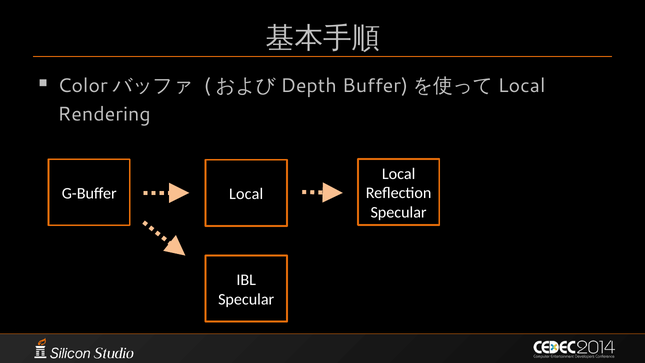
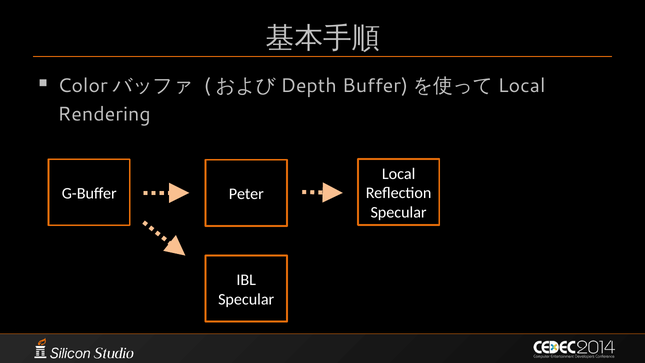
G-Buffer Local: Local -> Peter (246, 194)
